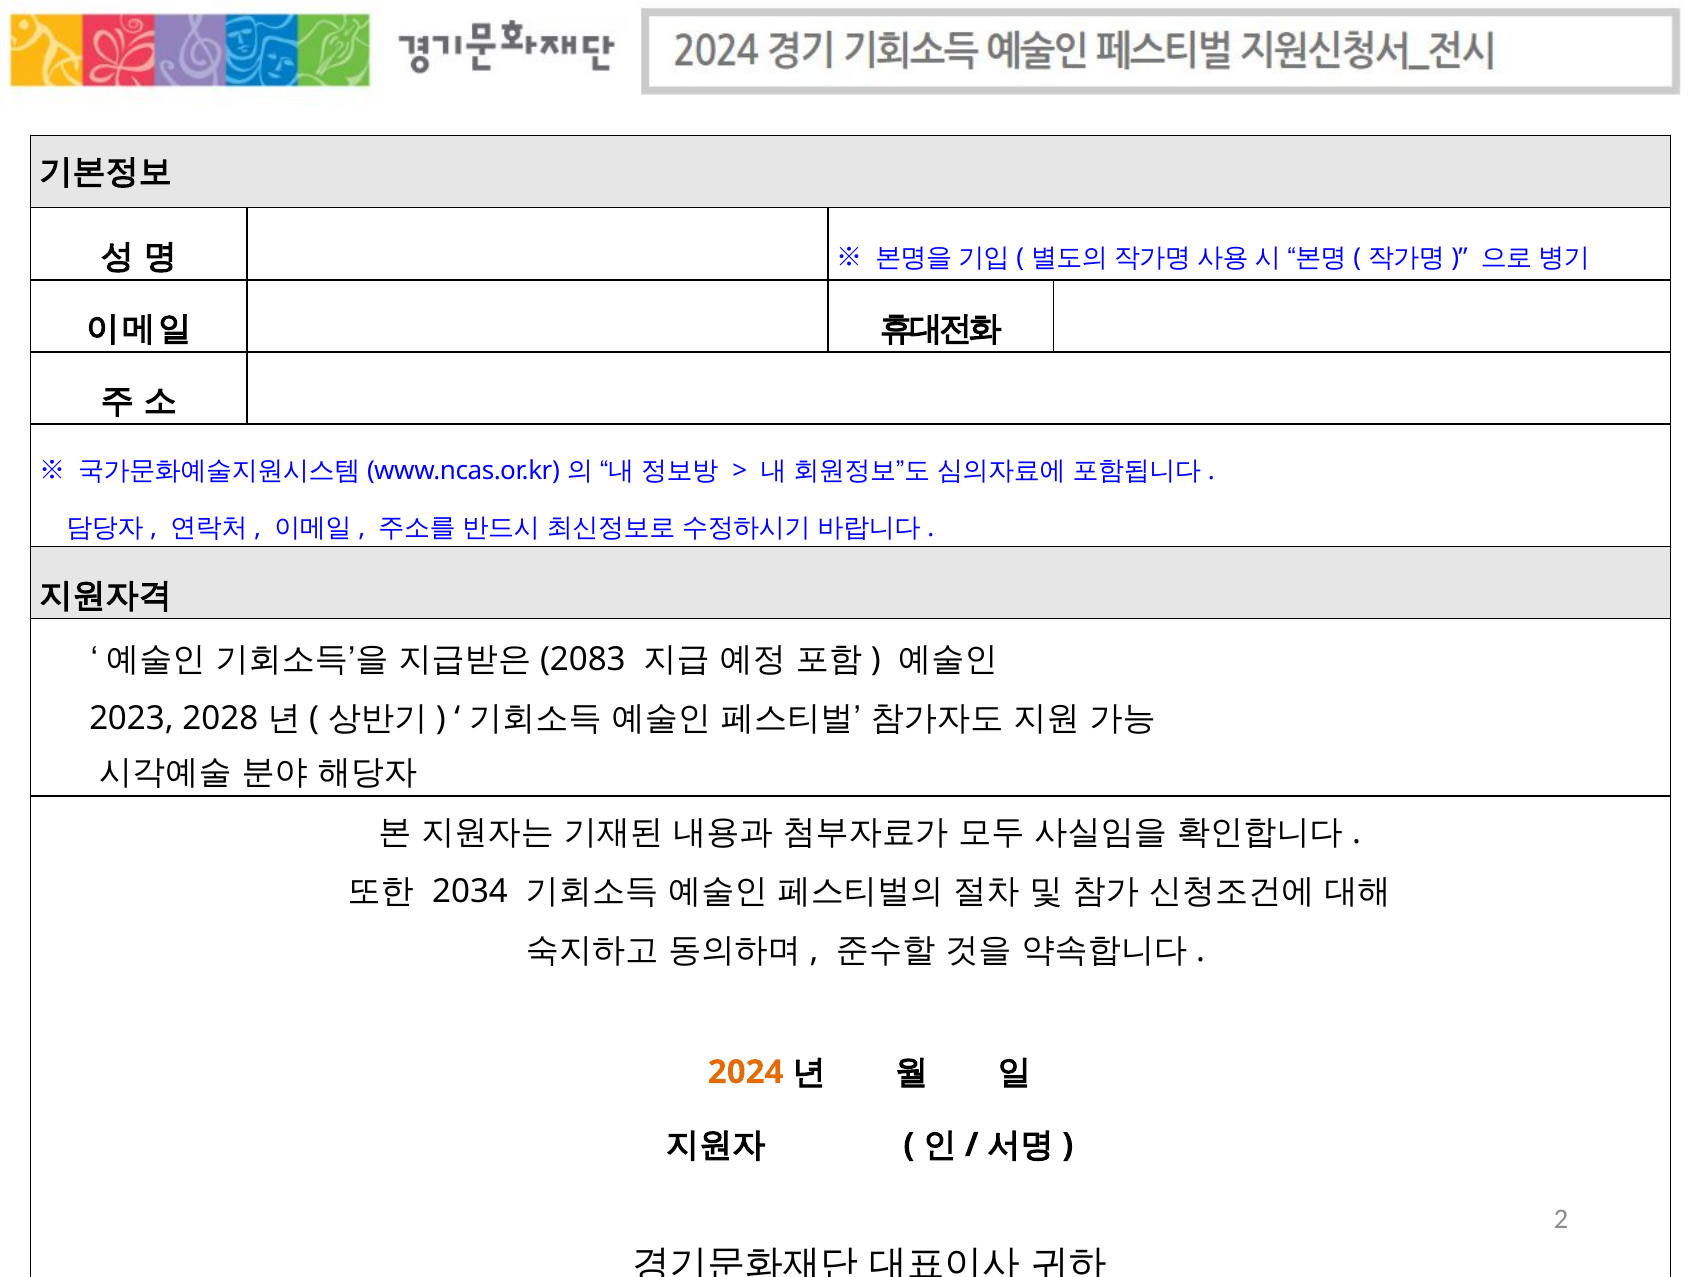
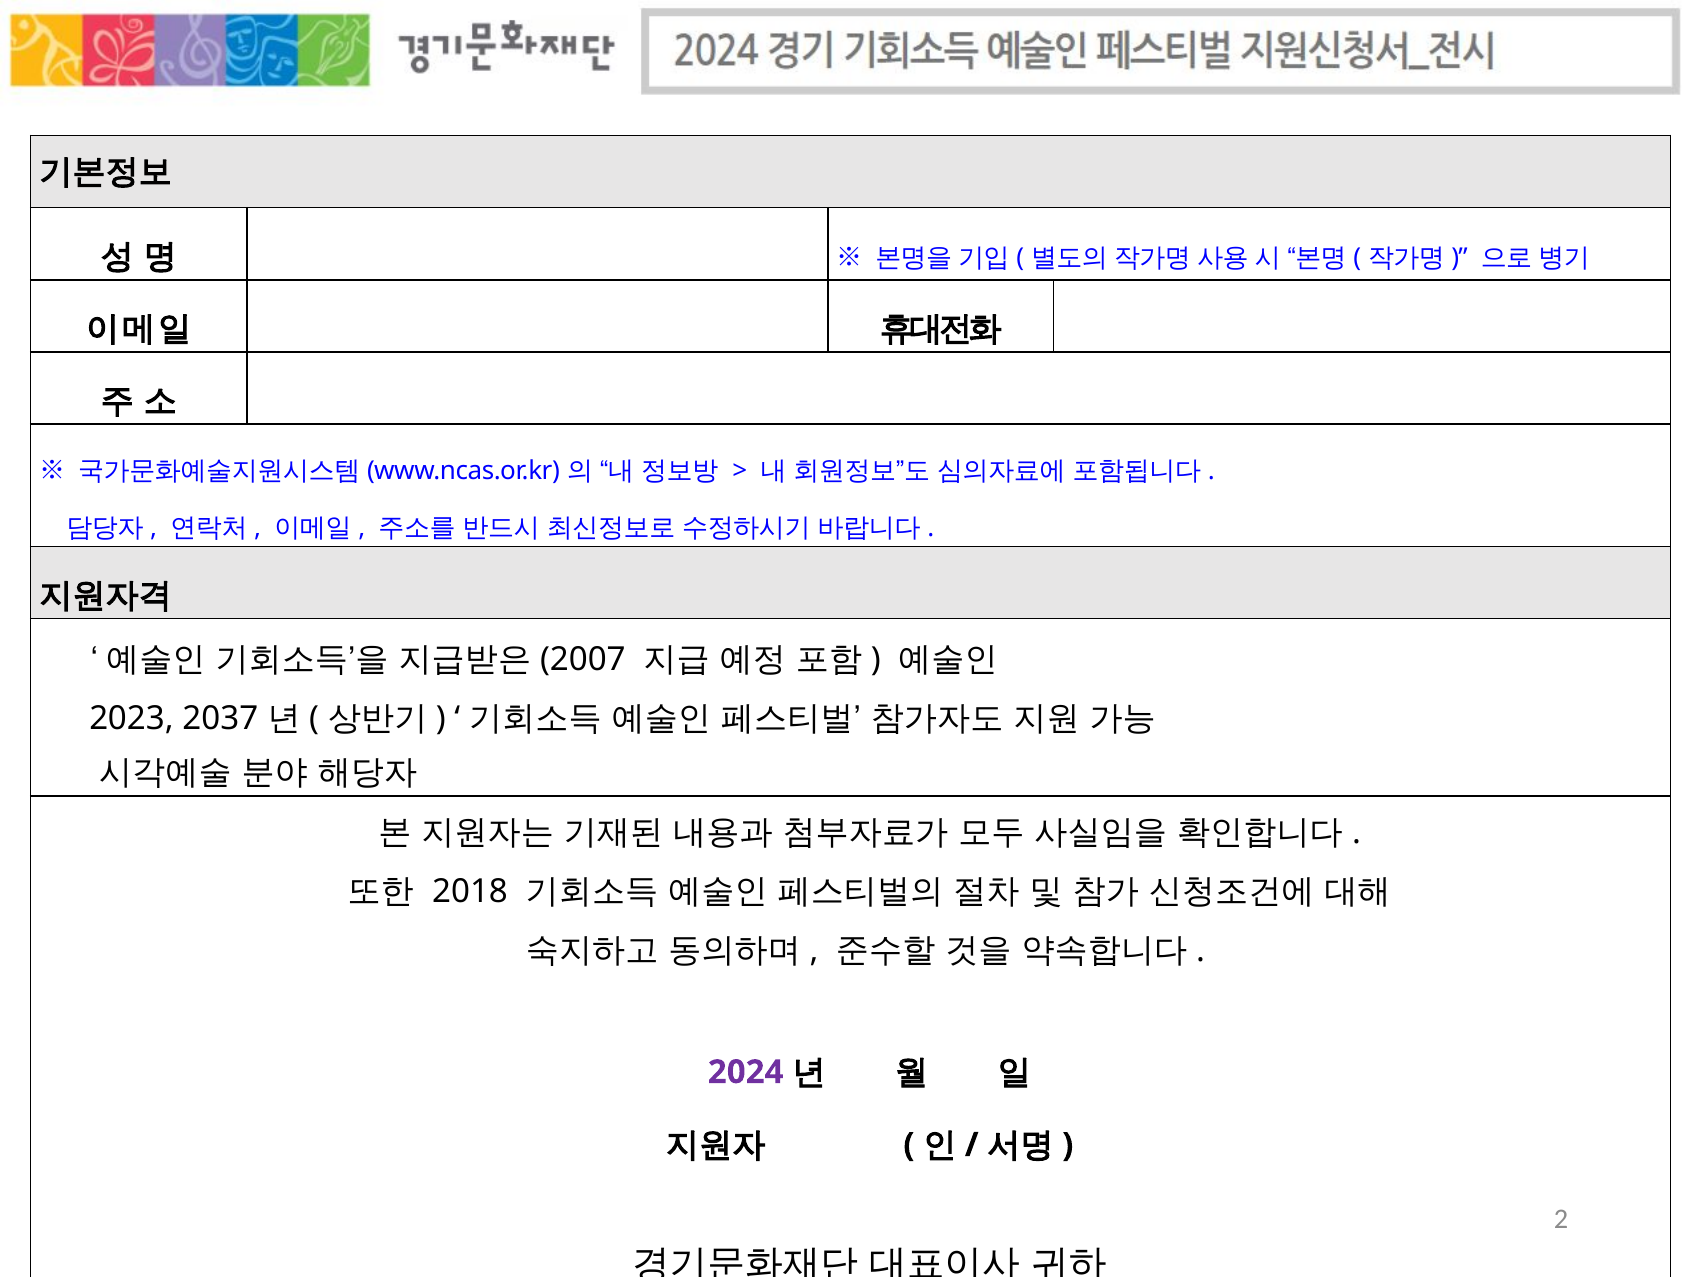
2083: 2083 -> 2007 (583, 659)
2028: 2028 -> 2037 (220, 718)
2034: 2034 -> 2018 (470, 891)
2024 colour: orange -> purple (746, 1072)
